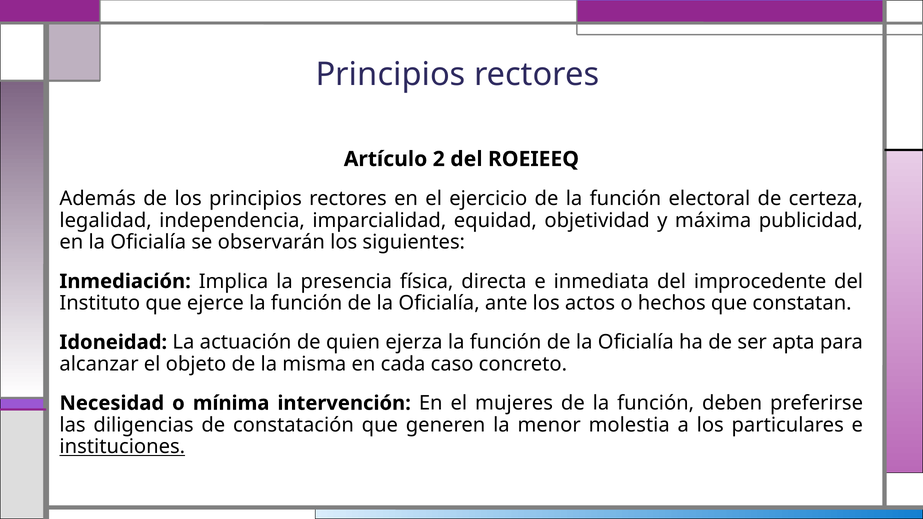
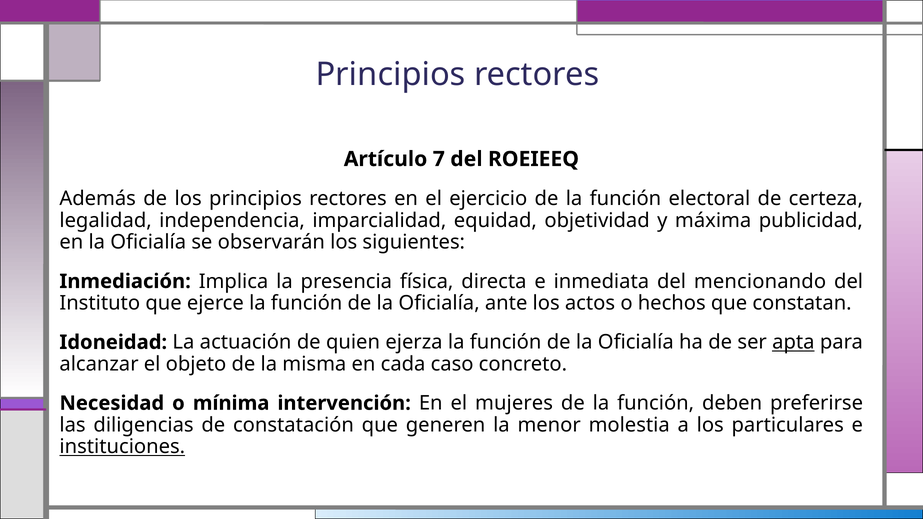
2: 2 -> 7 (439, 159)
improcedente: improcedente -> mencionando (760, 282)
apta underline: none -> present (793, 342)
